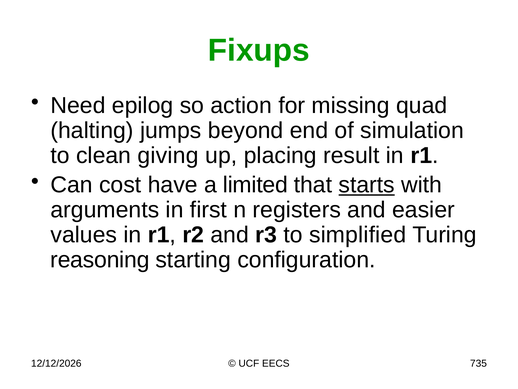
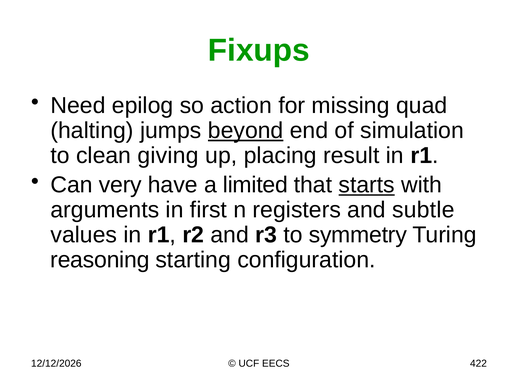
beyond underline: none -> present (246, 130)
cost: cost -> very (120, 185)
easier: easier -> subtle (423, 210)
simplified: simplified -> symmetry (358, 235)
735: 735 -> 422 (478, 363)
